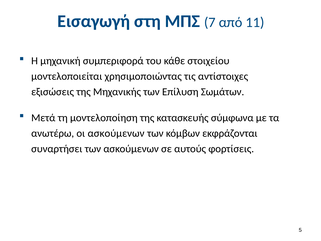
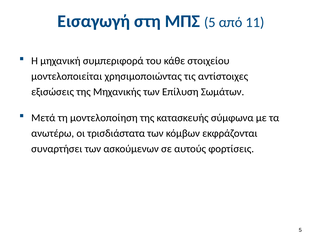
ΜΠΣ 7: 7 -> 5 (210, 22)
οι ασκούμενων: ασκούμενων -> τρισδιάστατα (116, 133)
